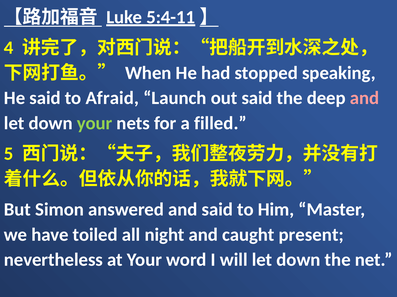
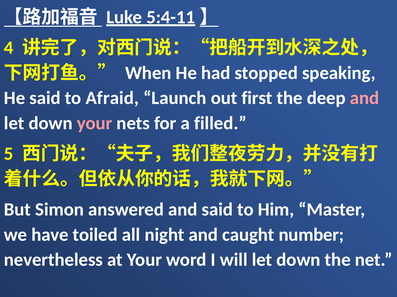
out said: said -> first (257, 98)
your colour: light green -> pink (95, 123)
present: present -> number (311, 235)
